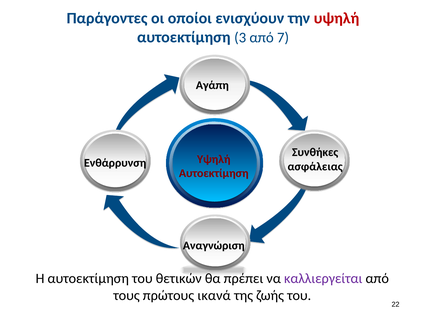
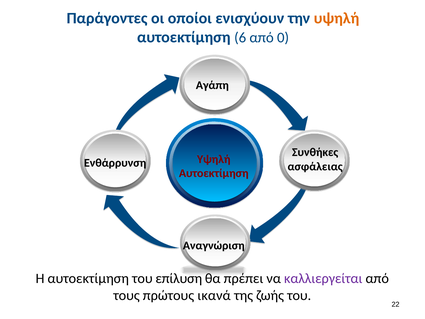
υψηλή colour: red -> orange (337, 18)
3: 3 -> 6 (240, 38)
7: 7 -> 0 (283, 38)
θετικών: θετικών -> επίλυση (179, 278)
